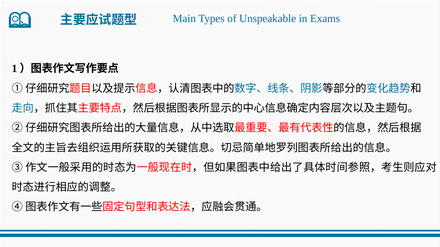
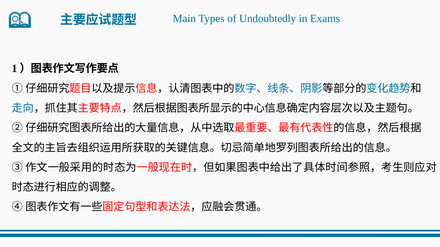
Unspeakable: Unspeakable -> Undoubtedly (268, 19)
